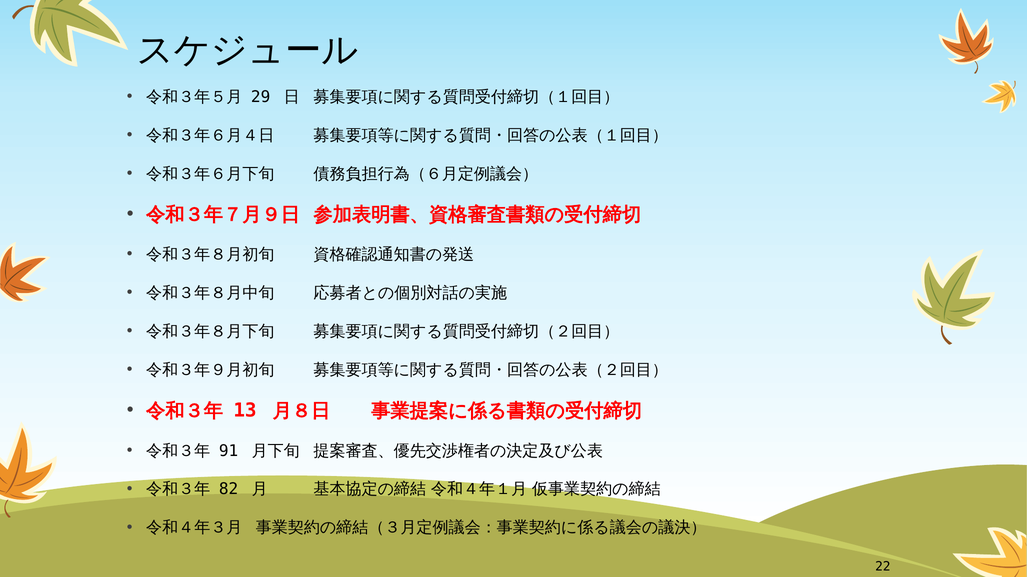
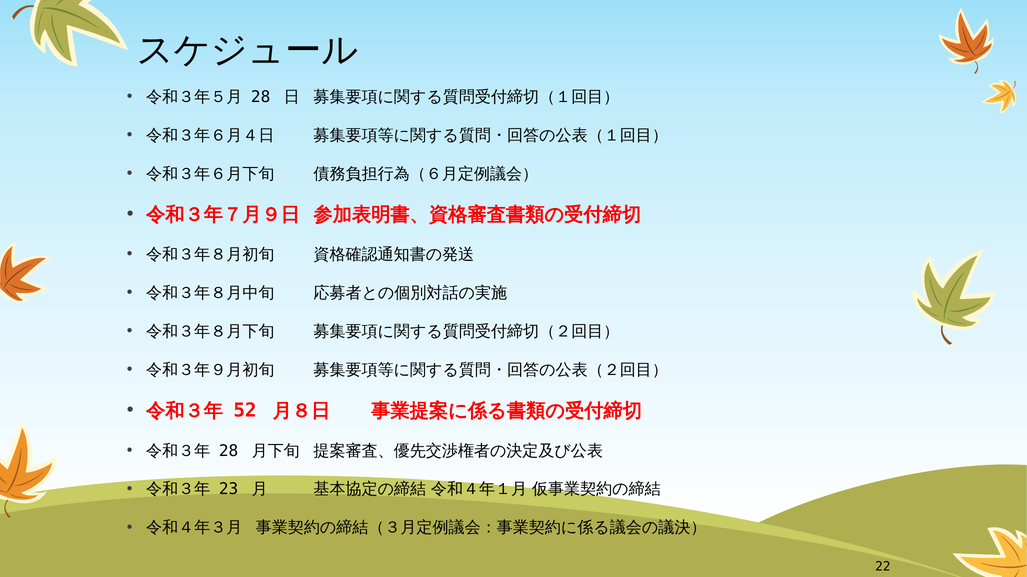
29: 29 -> 28 (261, 97)
13: 13 -> 52 (245, 411)
91: 91 -> 28 (229, 451)
82: 82 -> 23 (229, 490)
